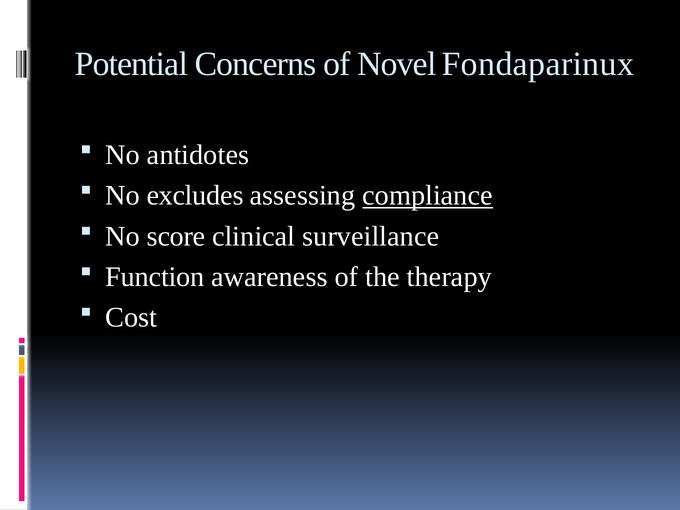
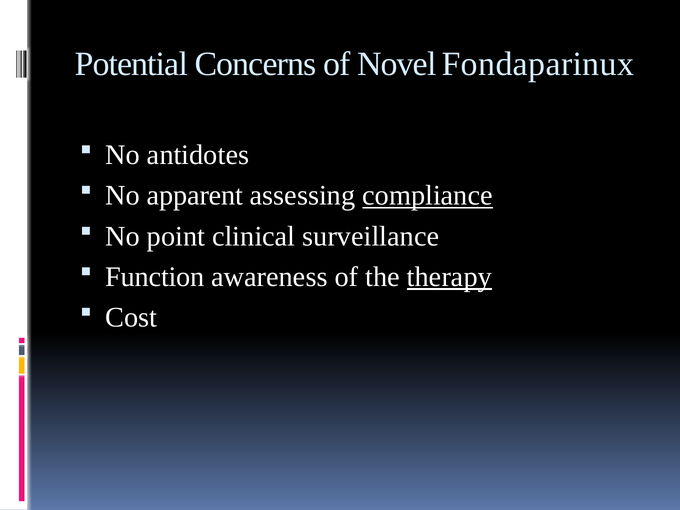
excludes: excludes -> apparent (195, 196)
score: score -> point (176, 236)
therapy underline: none -> present (449, 277)
